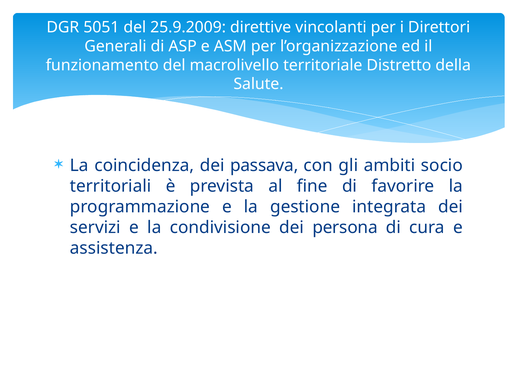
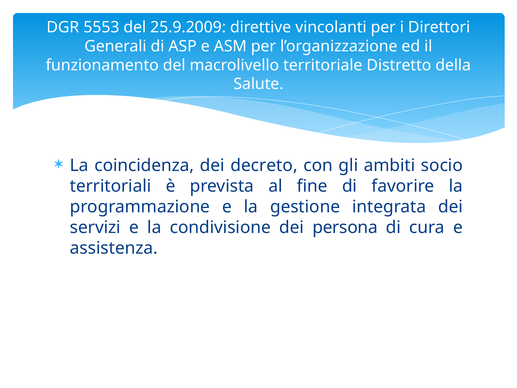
5051: 5051 -> 5553 (101, 27)
passava: passava -> decreto (264, 165)
